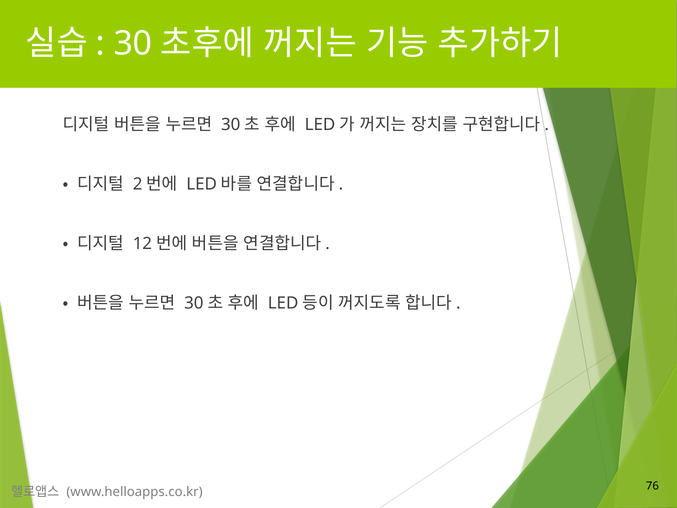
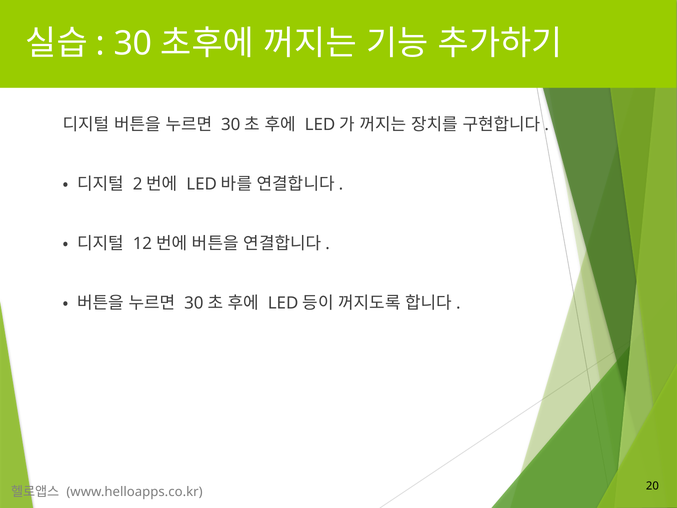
76: 76 -> 20 (652, 486)
